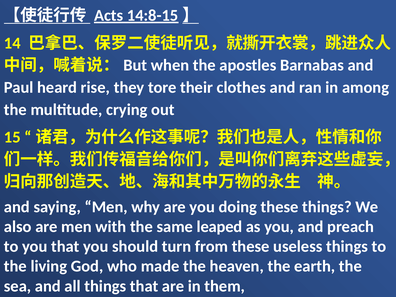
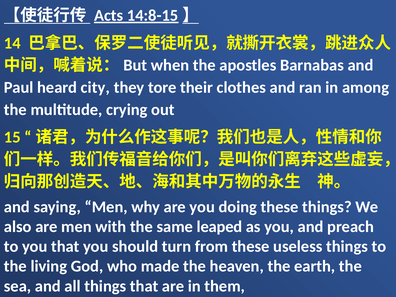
rise: rise -> city (95, 87)
